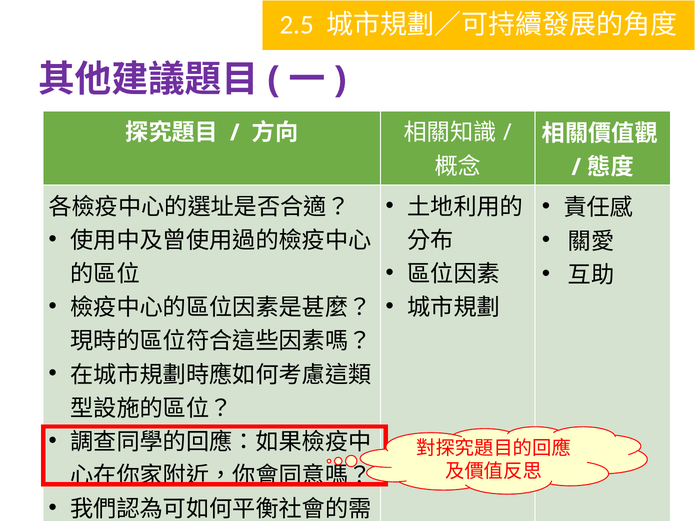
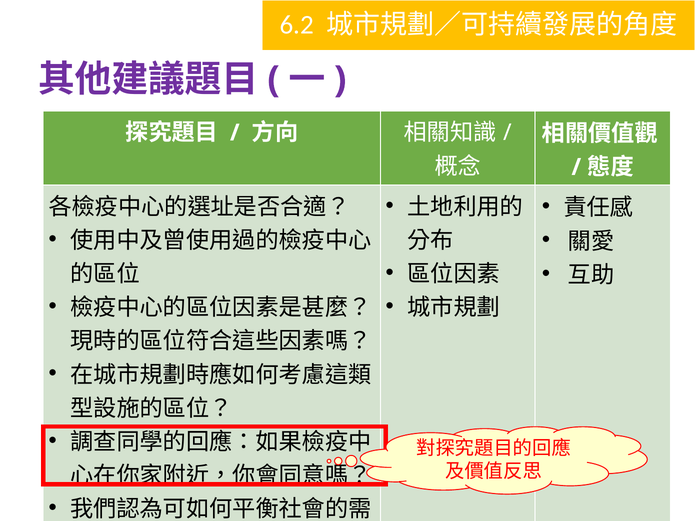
2.5: 2.5 -> 6.2 (297, 25)
